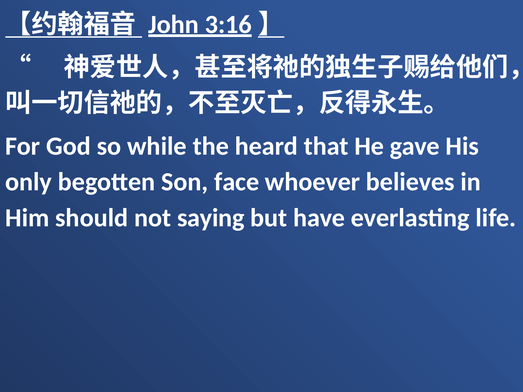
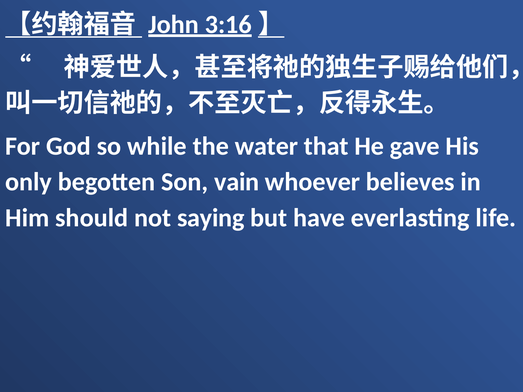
heard: heard -> water (266, 146)
face: face -> vain (237, 182)
